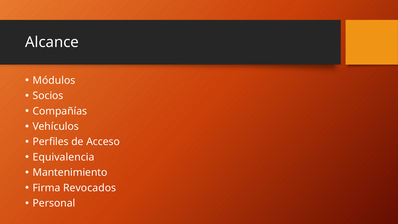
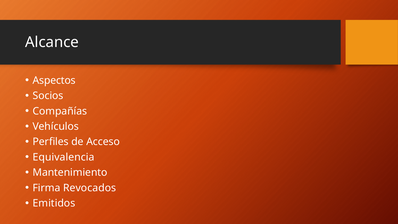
Módulos: Módulos -> Aspectos (54, 80)
Personal: Personal -> Emitidos (54, 203)
